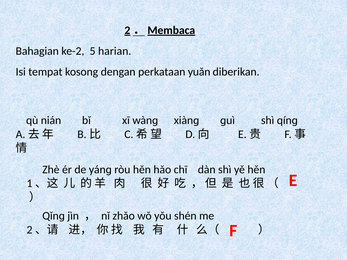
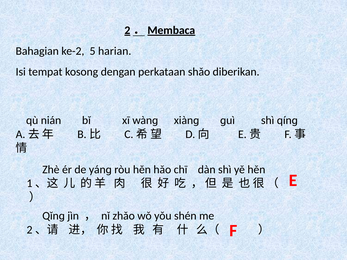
yuǎn: yuǎn -> shǎo (199, 72)
